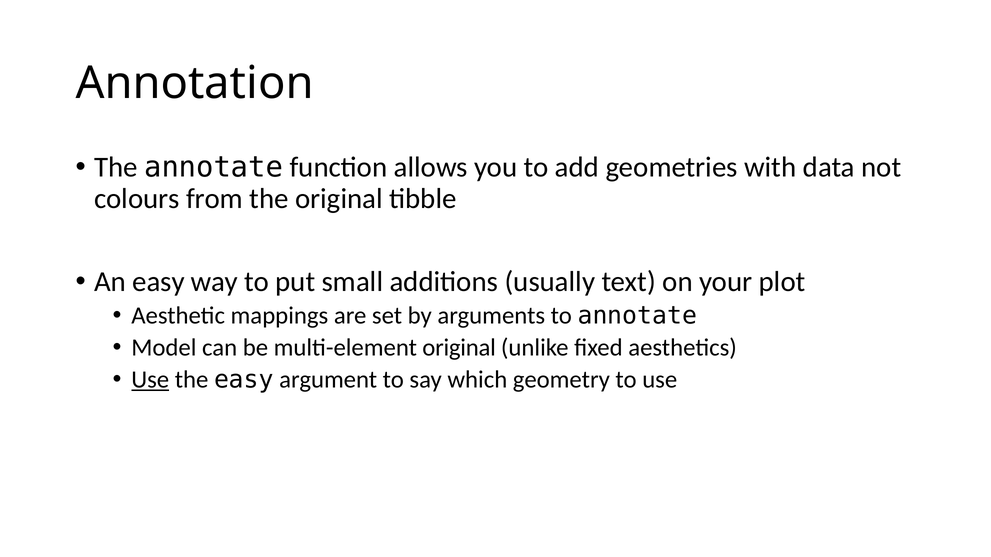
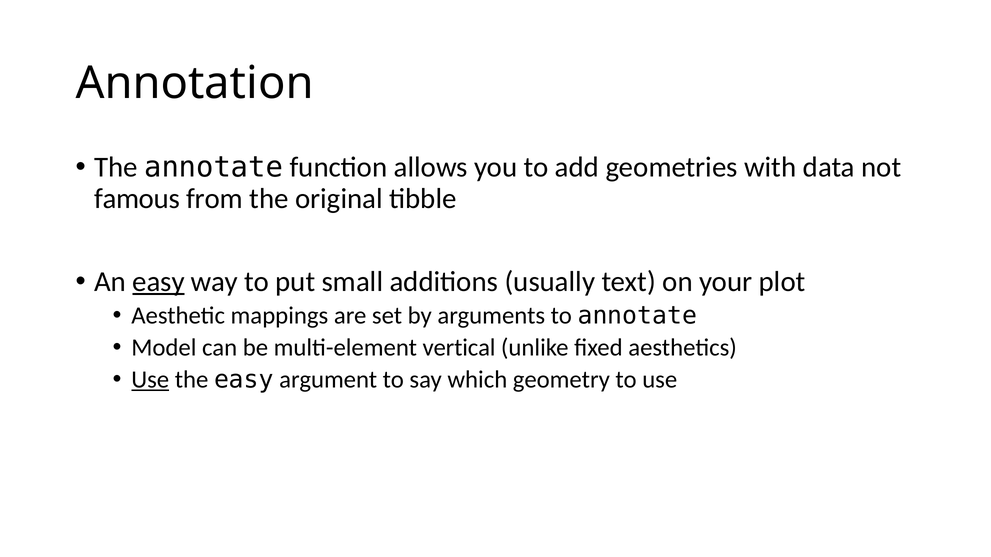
colours: colours -> famous (137, 199)
easy underline: none -> present (158, 282)
multi-element original: original -> vertical (459, 348)
